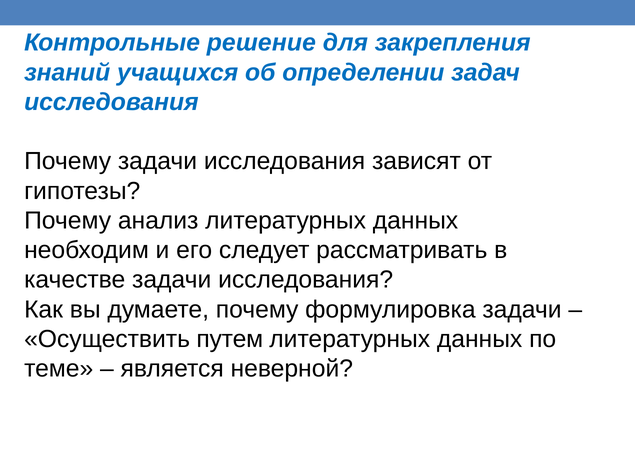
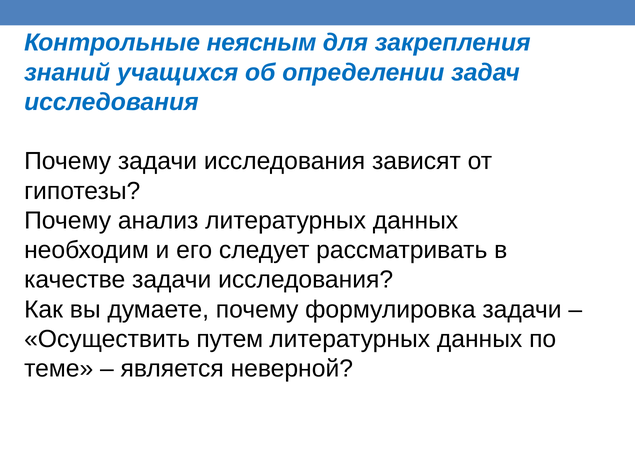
решение: решение -> неясным (262, 43)
